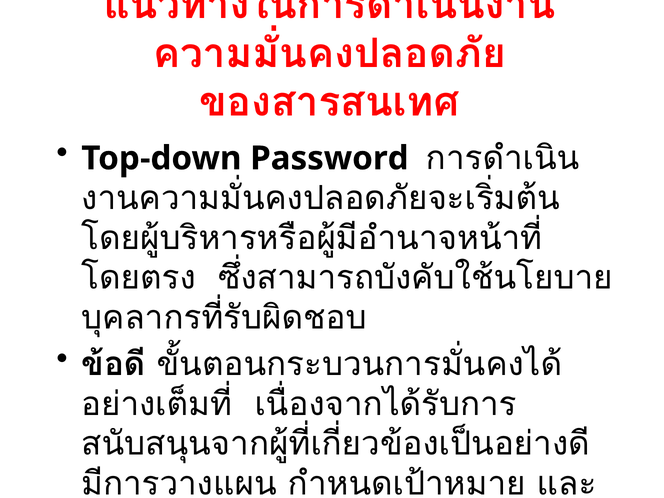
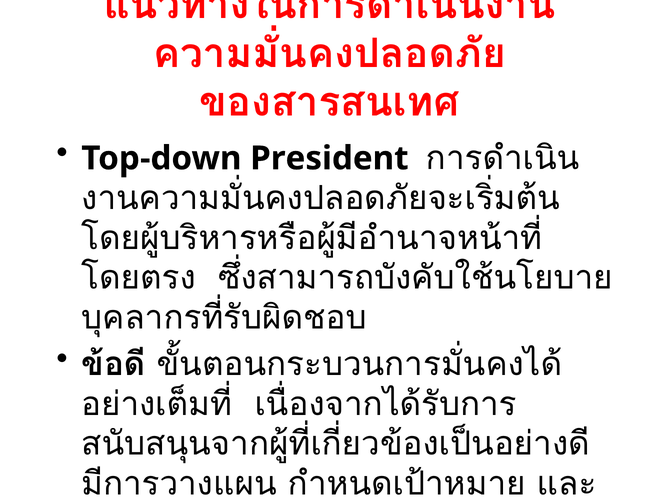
Password: Password -> President (329, 158)
